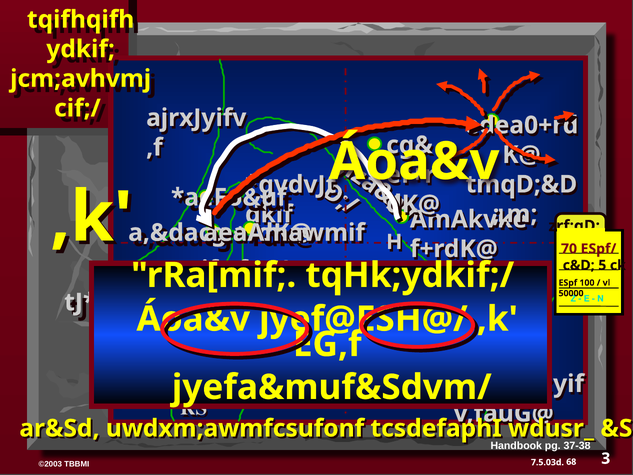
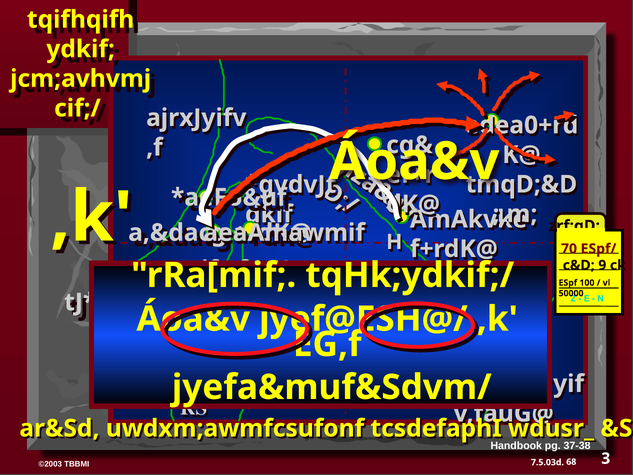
5: 5 -> 9 (602, 265)
